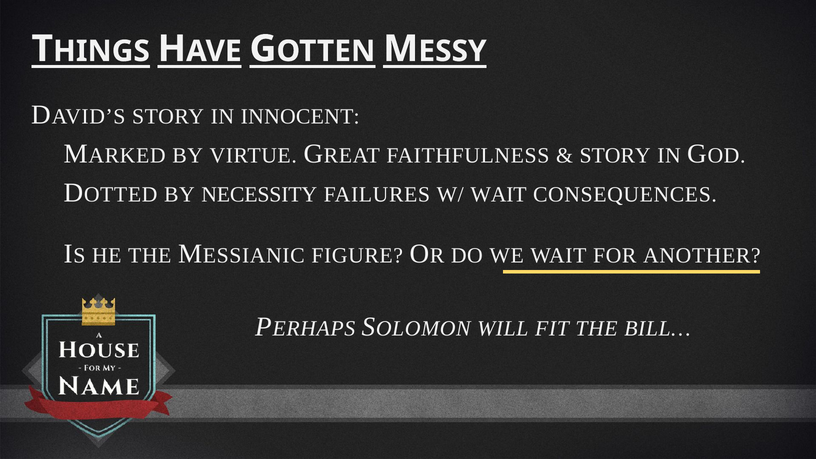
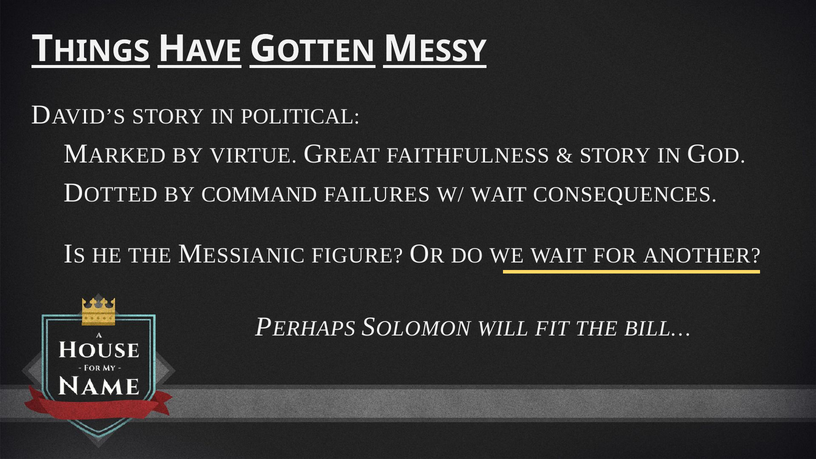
INNOCENT: INNOCENT -> POLITICAL (300, 116)
NECESSITY: NECESSITY -> COMMAND (259, 195)
